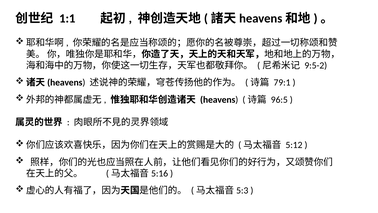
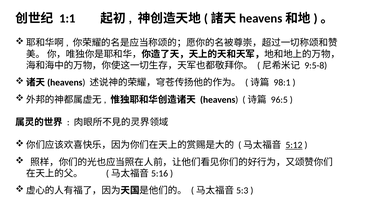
9:5-2: 9:5-2 -> 9:5-8 (316, 65)
79:1: 79:1 -> 98:1 (282, 82)
5:12 underline: none -> present (294, 145)
